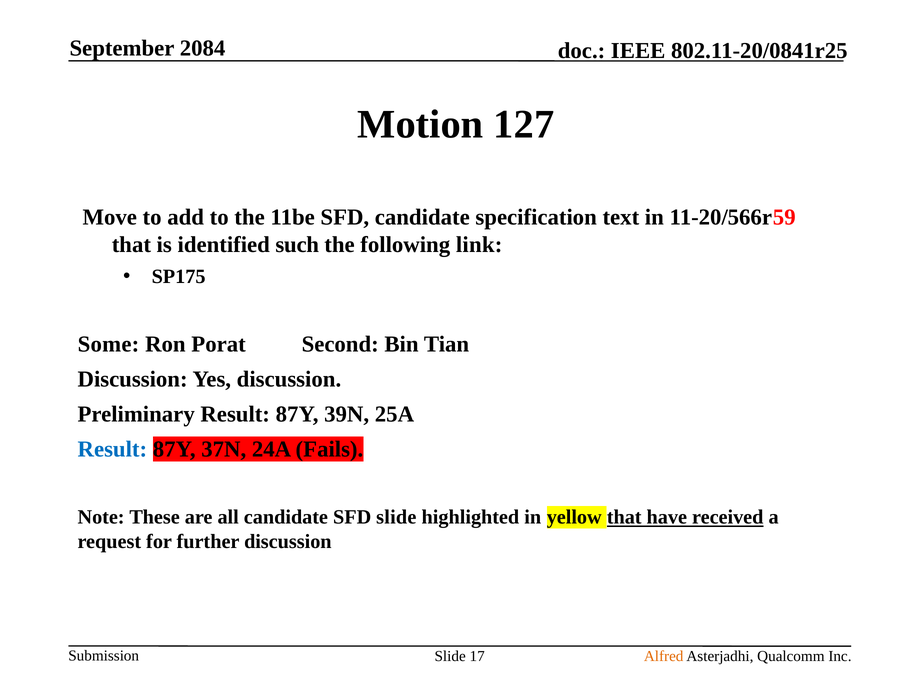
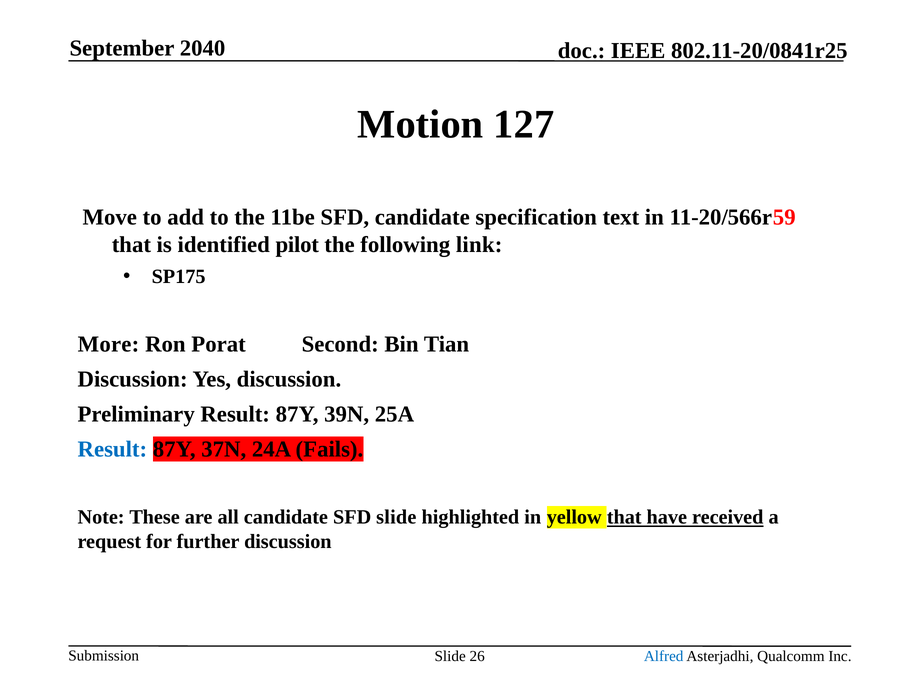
2084: 2084 -> 2040 (203, 48)
such: such -> pilot (297, 245)
Some: Some -> More (108, 344)
17: 17 -> 26 (477, 656)
Alfred colour: orange -> blue (664, 656)
